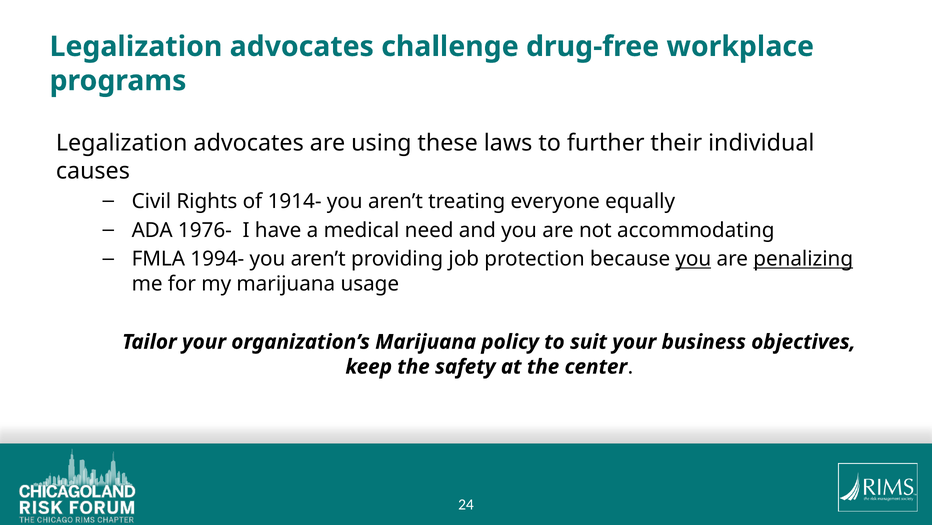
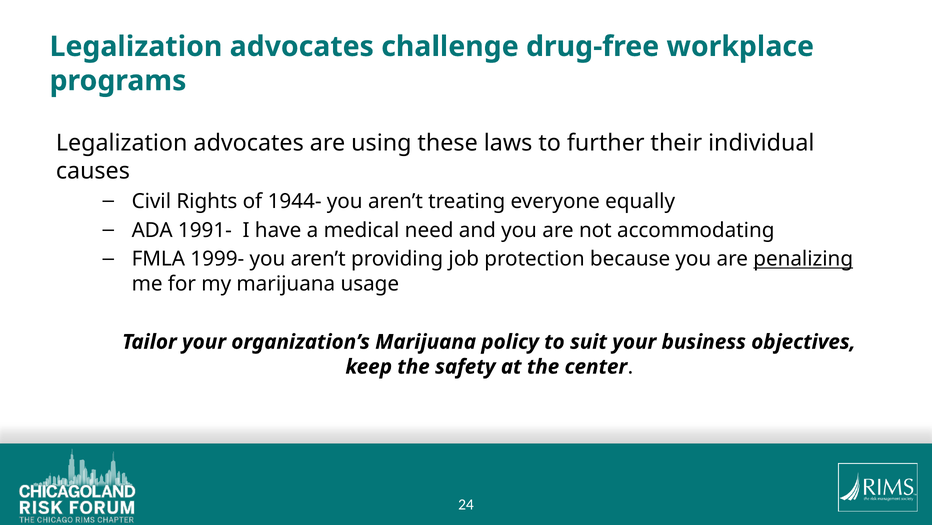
1914-: 1914- -> 1944- (295, 201)
1976-: 1976- -> 1991- (205, 230)
1994-: 1994- -> 1999- (217, 259)
you underline: present -> none (693, 259)
